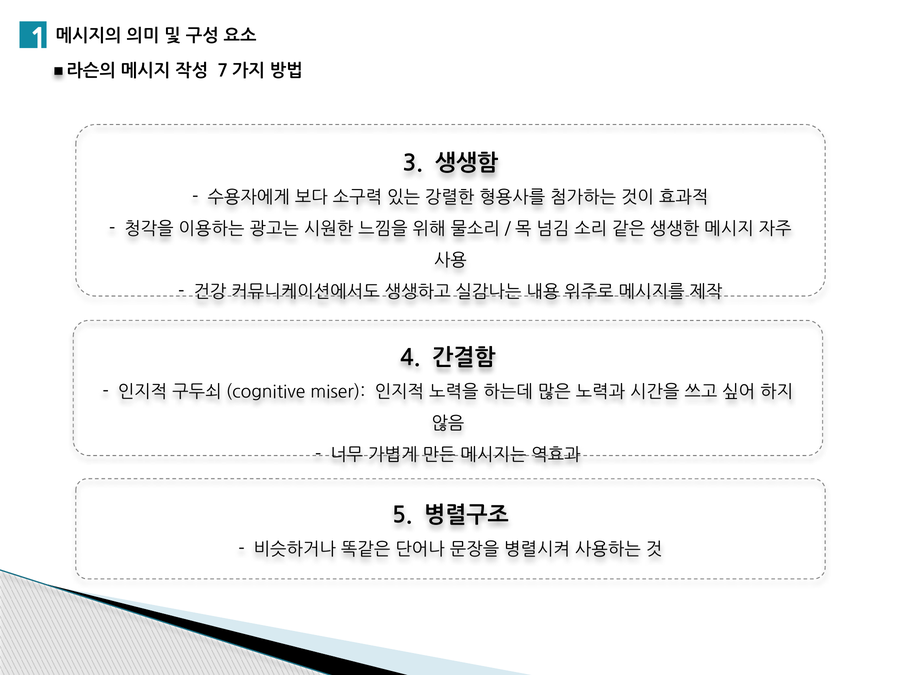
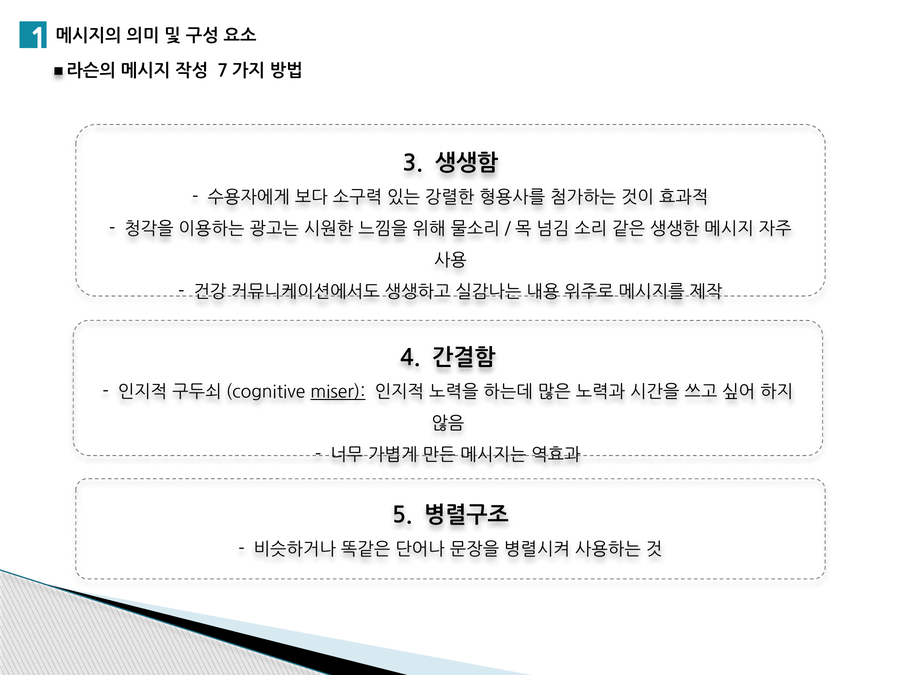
miser underline: none -> present (338, 392)
